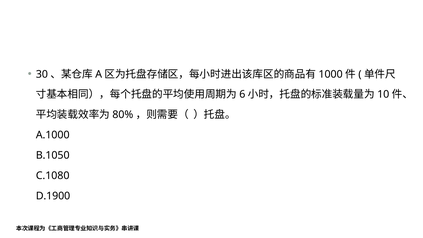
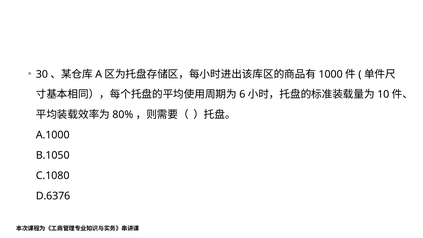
D.1900: D.1900 -> D.6376 (53, 196)
